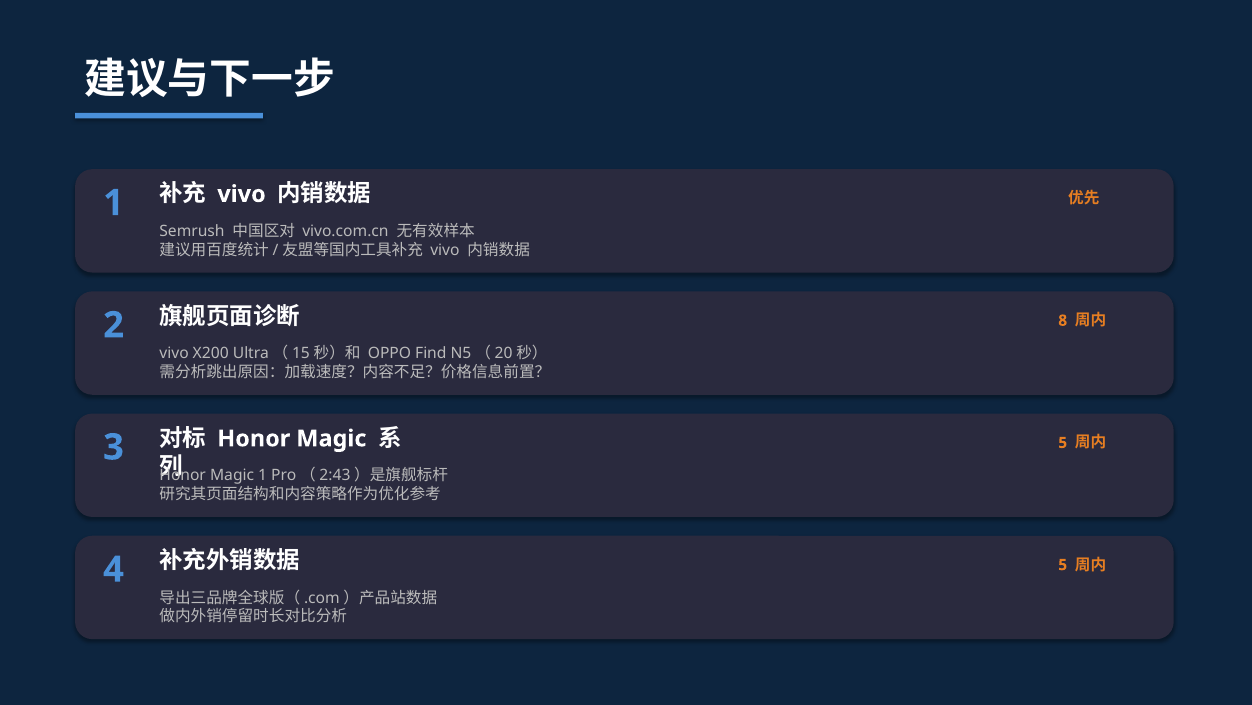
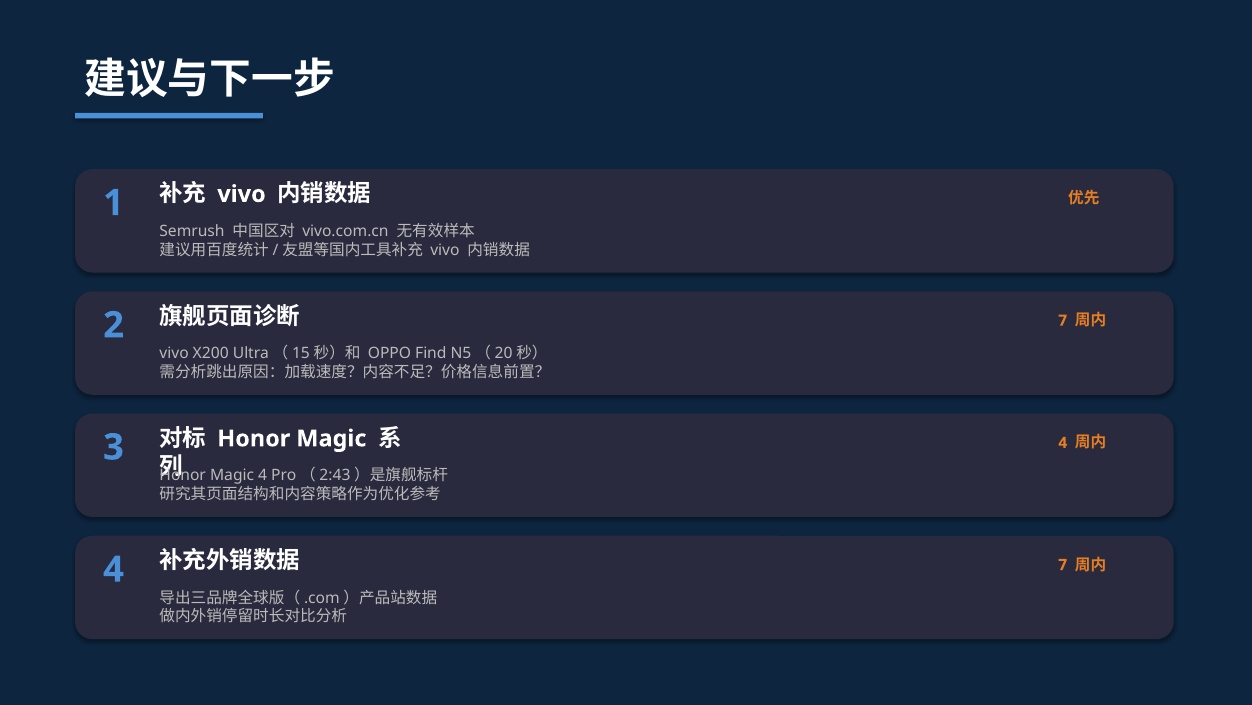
8: 8 -> 7 (1063, 320)
5: 5 -> 4 (1063, 442)
Magic 1: 1 -> 4 (263, 475)
5: 5 -> 7 (1063, 564)
